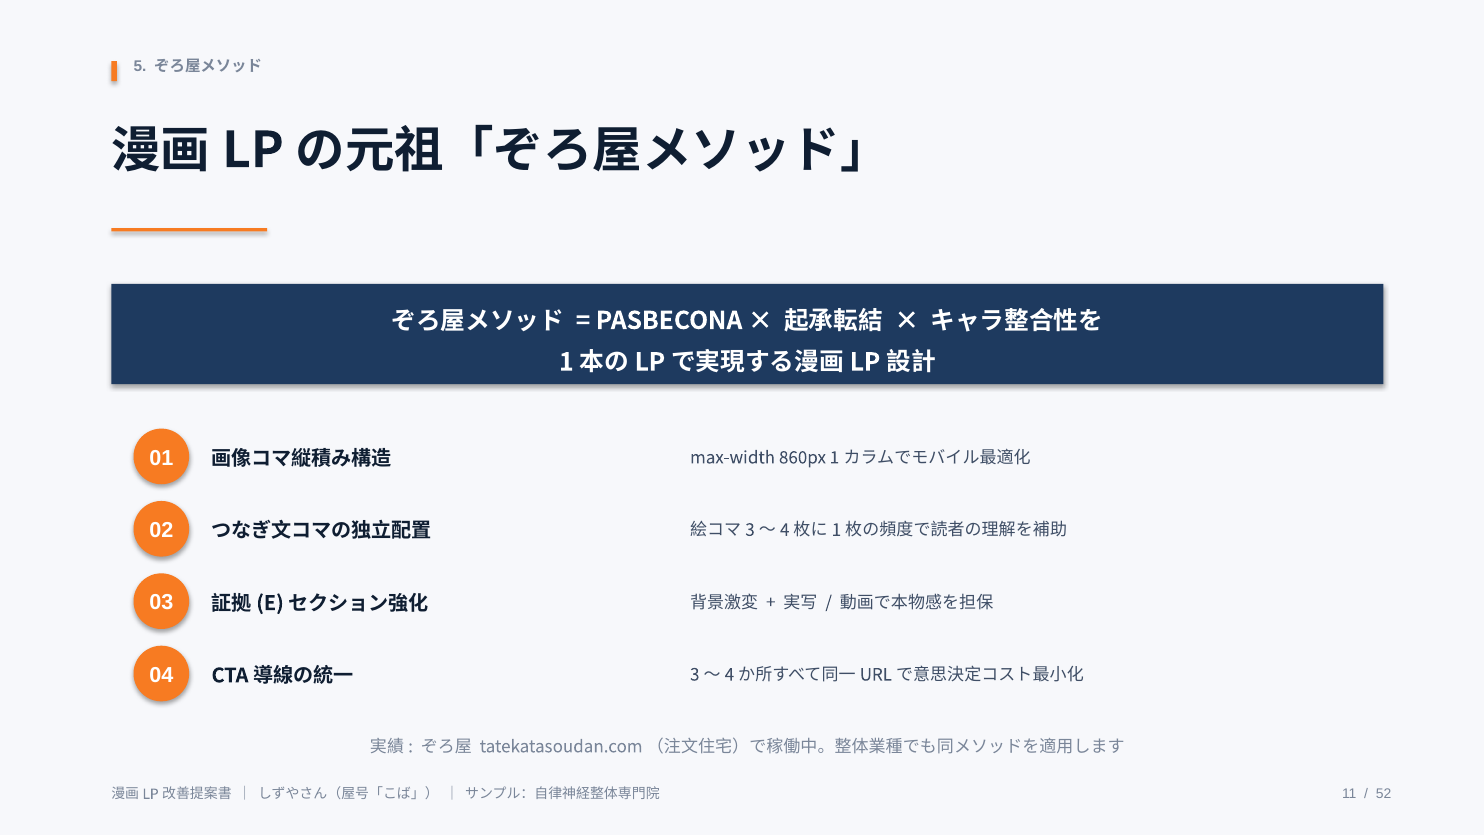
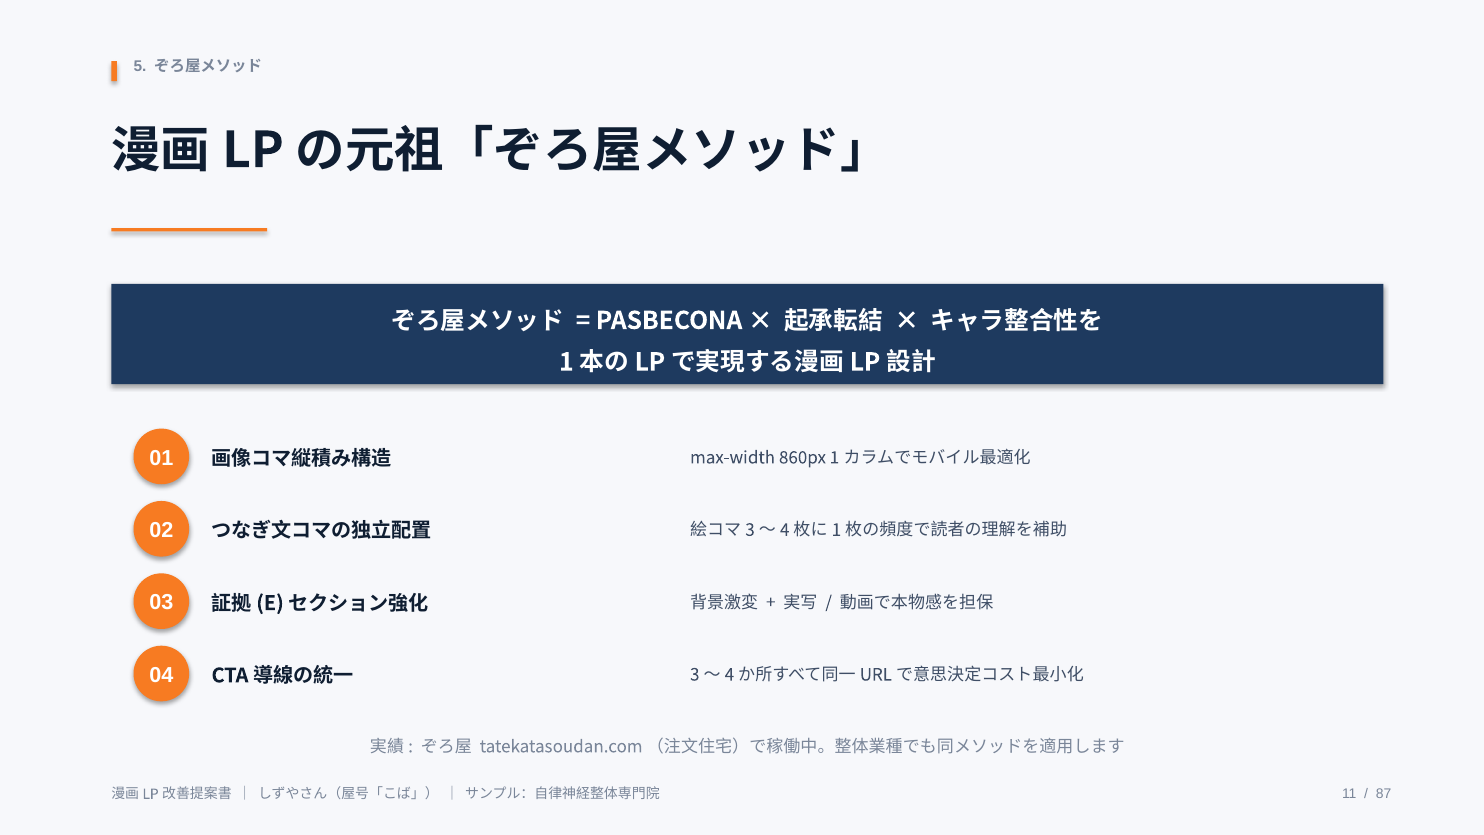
52: 52 -> 87 (1384, 794)
